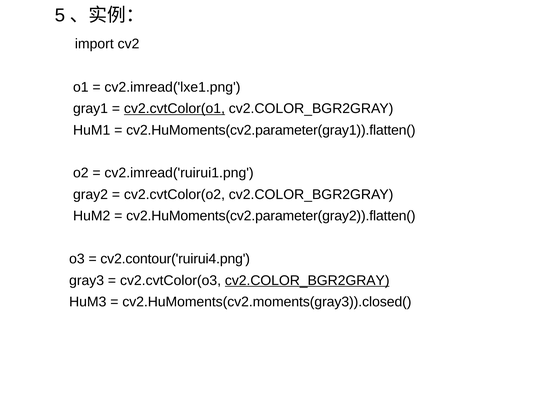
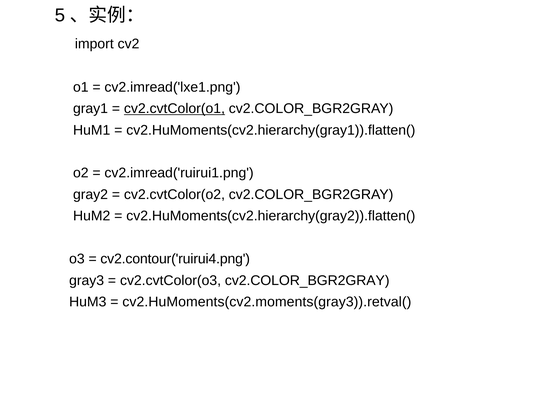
cv2.HuMoments(cv2.parameter(gray1)).flatten(: cv2.HuMoments(cv2.parameter(gray1)).flatten( -> cv2.HuMoments(cv2.hierarchy(gray1)).flatten( (271, 130)
cv2.HuMoments(cv2.parameter(gray2)).flatten(: cv2.HuMoments(cv2.parameter(gray2)).flatten( -> cv2.HuMoments(cv2.hierarchy(gray2)).flatten( (271, 216)
cv2.COLOR_BGR2GRAY underline: present -> none (307, 280)
cv2.HuMoments(cv2.moments(gray3)).closed(: cv2.HuMoments(cv2.moments(gray3)).closed( -> cv2.HuMoments(cv2.moments(gray3)).retval( (267, 302)
